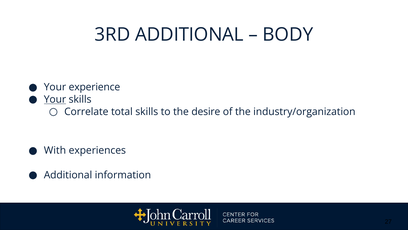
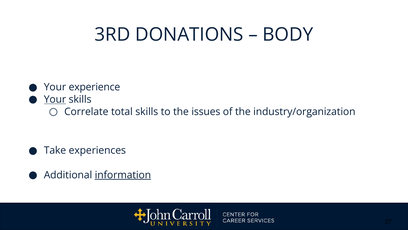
3RD ADDITIONAL: ADDITIONAL -> DONATIONS (189, 34)
desire: desire -> issues (206, 111)
With: With -> Take (55, 150)
information underline: none -> present (123, 175)
